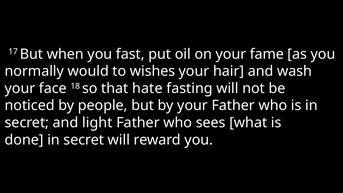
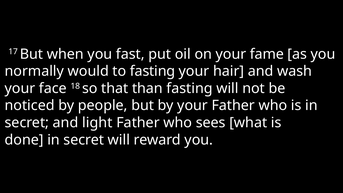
to wishes: wishes -> fasting (153, 71)
hate: hate -> than (147, 88)
